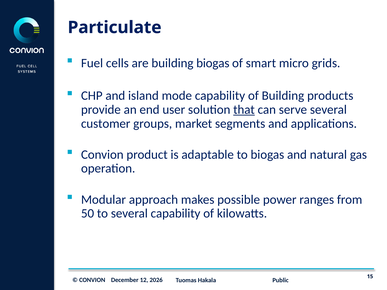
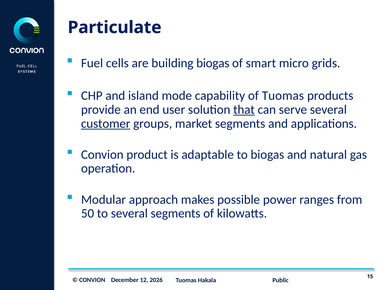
of Building: Building -> Tuomas (283, 96)
customer underline: none -> present (106, 124)
several capability: capability -> segments (176, 214)
